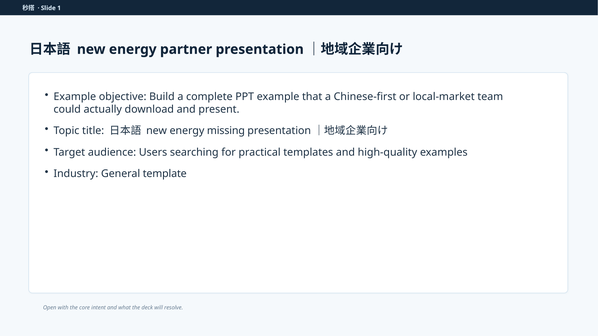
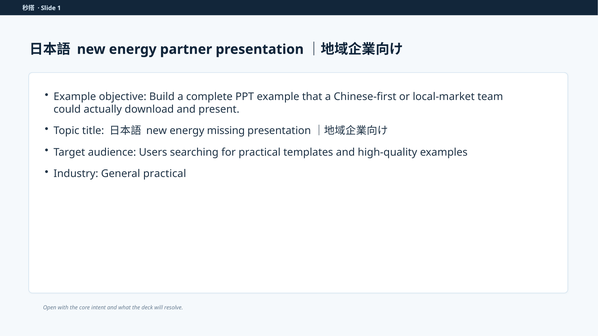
General template: template -> practical (165, 174)
